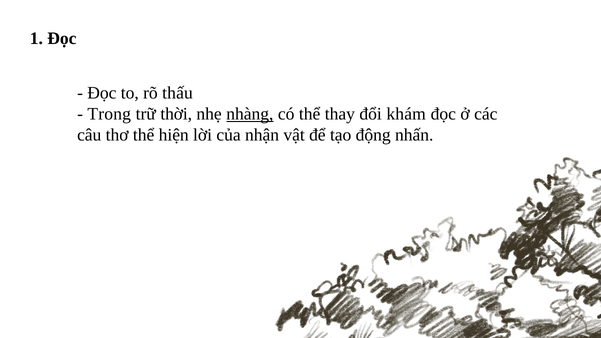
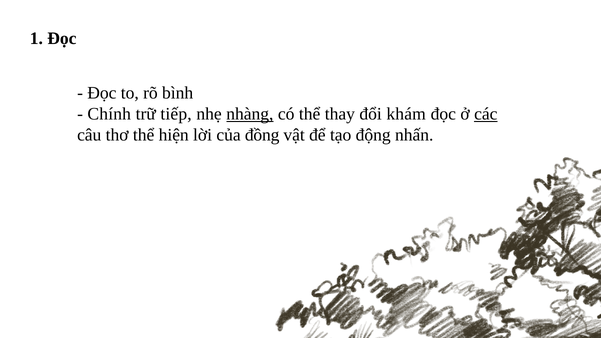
thấu: thấu -> bình (178, 93)
Trong: Trong -> Chính (109, 114)
thời: thời -> tiếp (176, 114)
các underline: none -> present (486, 114)
nhận: nhận -> đồng (262, 135)
